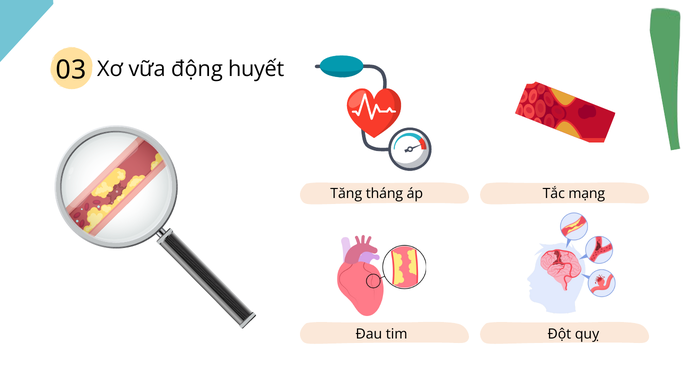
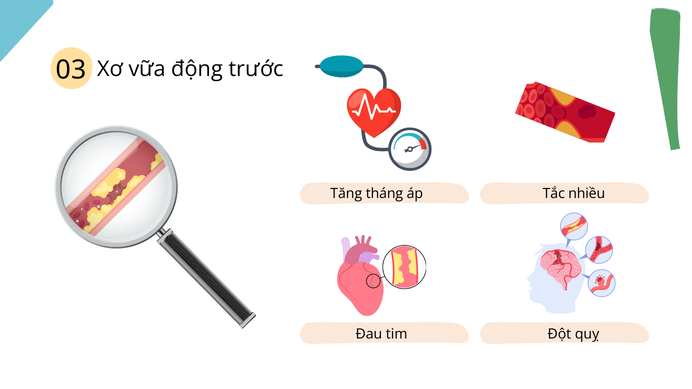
huyết: huyết -> trước (256, 69)
mạng: mạng -> nhiều (587, 194)
